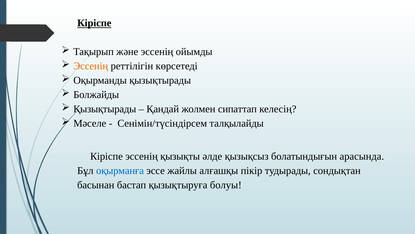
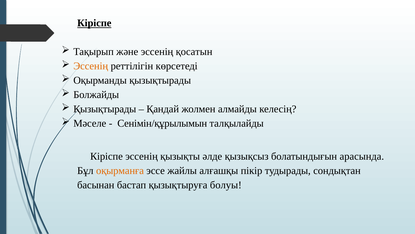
ойымды: ойымды -> қосатын (194, 52)
сипаттап: сипаттап -> алмайды (237, 109)
Сенімін/түсіндірсем: Сенімін/түсіндірсем -> Сенімін/құрылымын (162, 123)
оқырманға colour: blue -> orange (120, 170)
